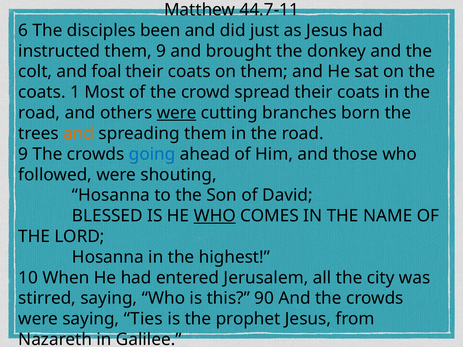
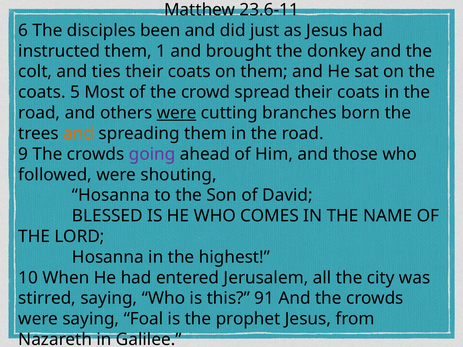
44.7-11: 44.7-11 -> 23.6-11 (269, 10)
them 9: 9 -> 1 (161, 51)
foal: foal -> ties (106, 72)
1: 1 -> 5 (75, 92)
going colour: blue -> purple (152, 154)
WHO underline: present -> none (215, 216)
90: 90 -> 91 (264, 299)
Ties: Ties -> Foal (143, 319)
